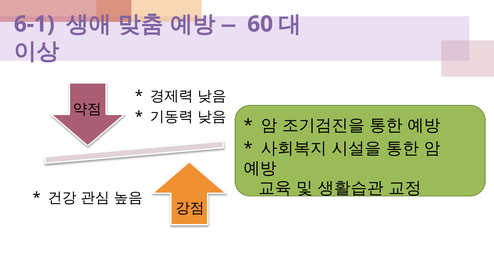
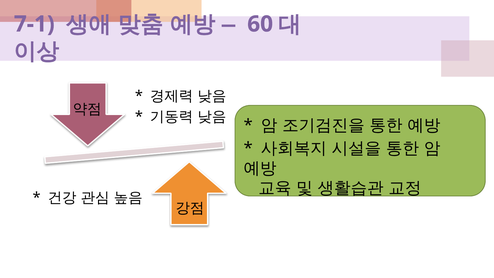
6-1: 6-1 -> 7-1 (34, 24)
